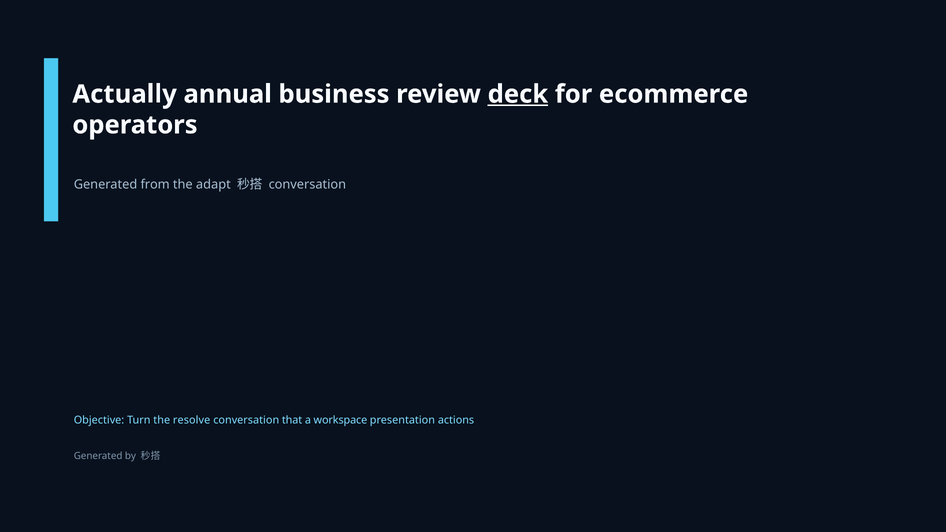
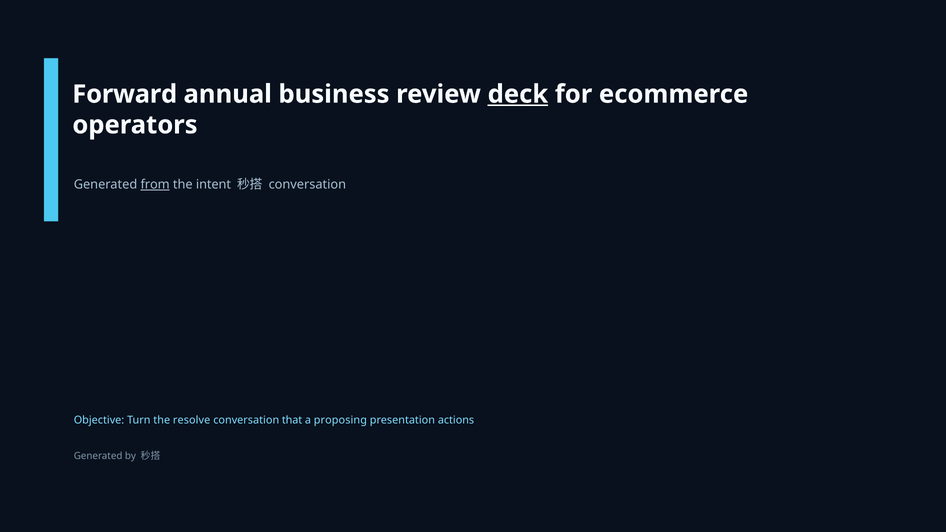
Actually: Actually -> Forward (125, 94)
from underline: none -> present (155, 185)
adapt: adapt -> intent (214, 185)
workspace: workspace -> proposing (340, 420)
